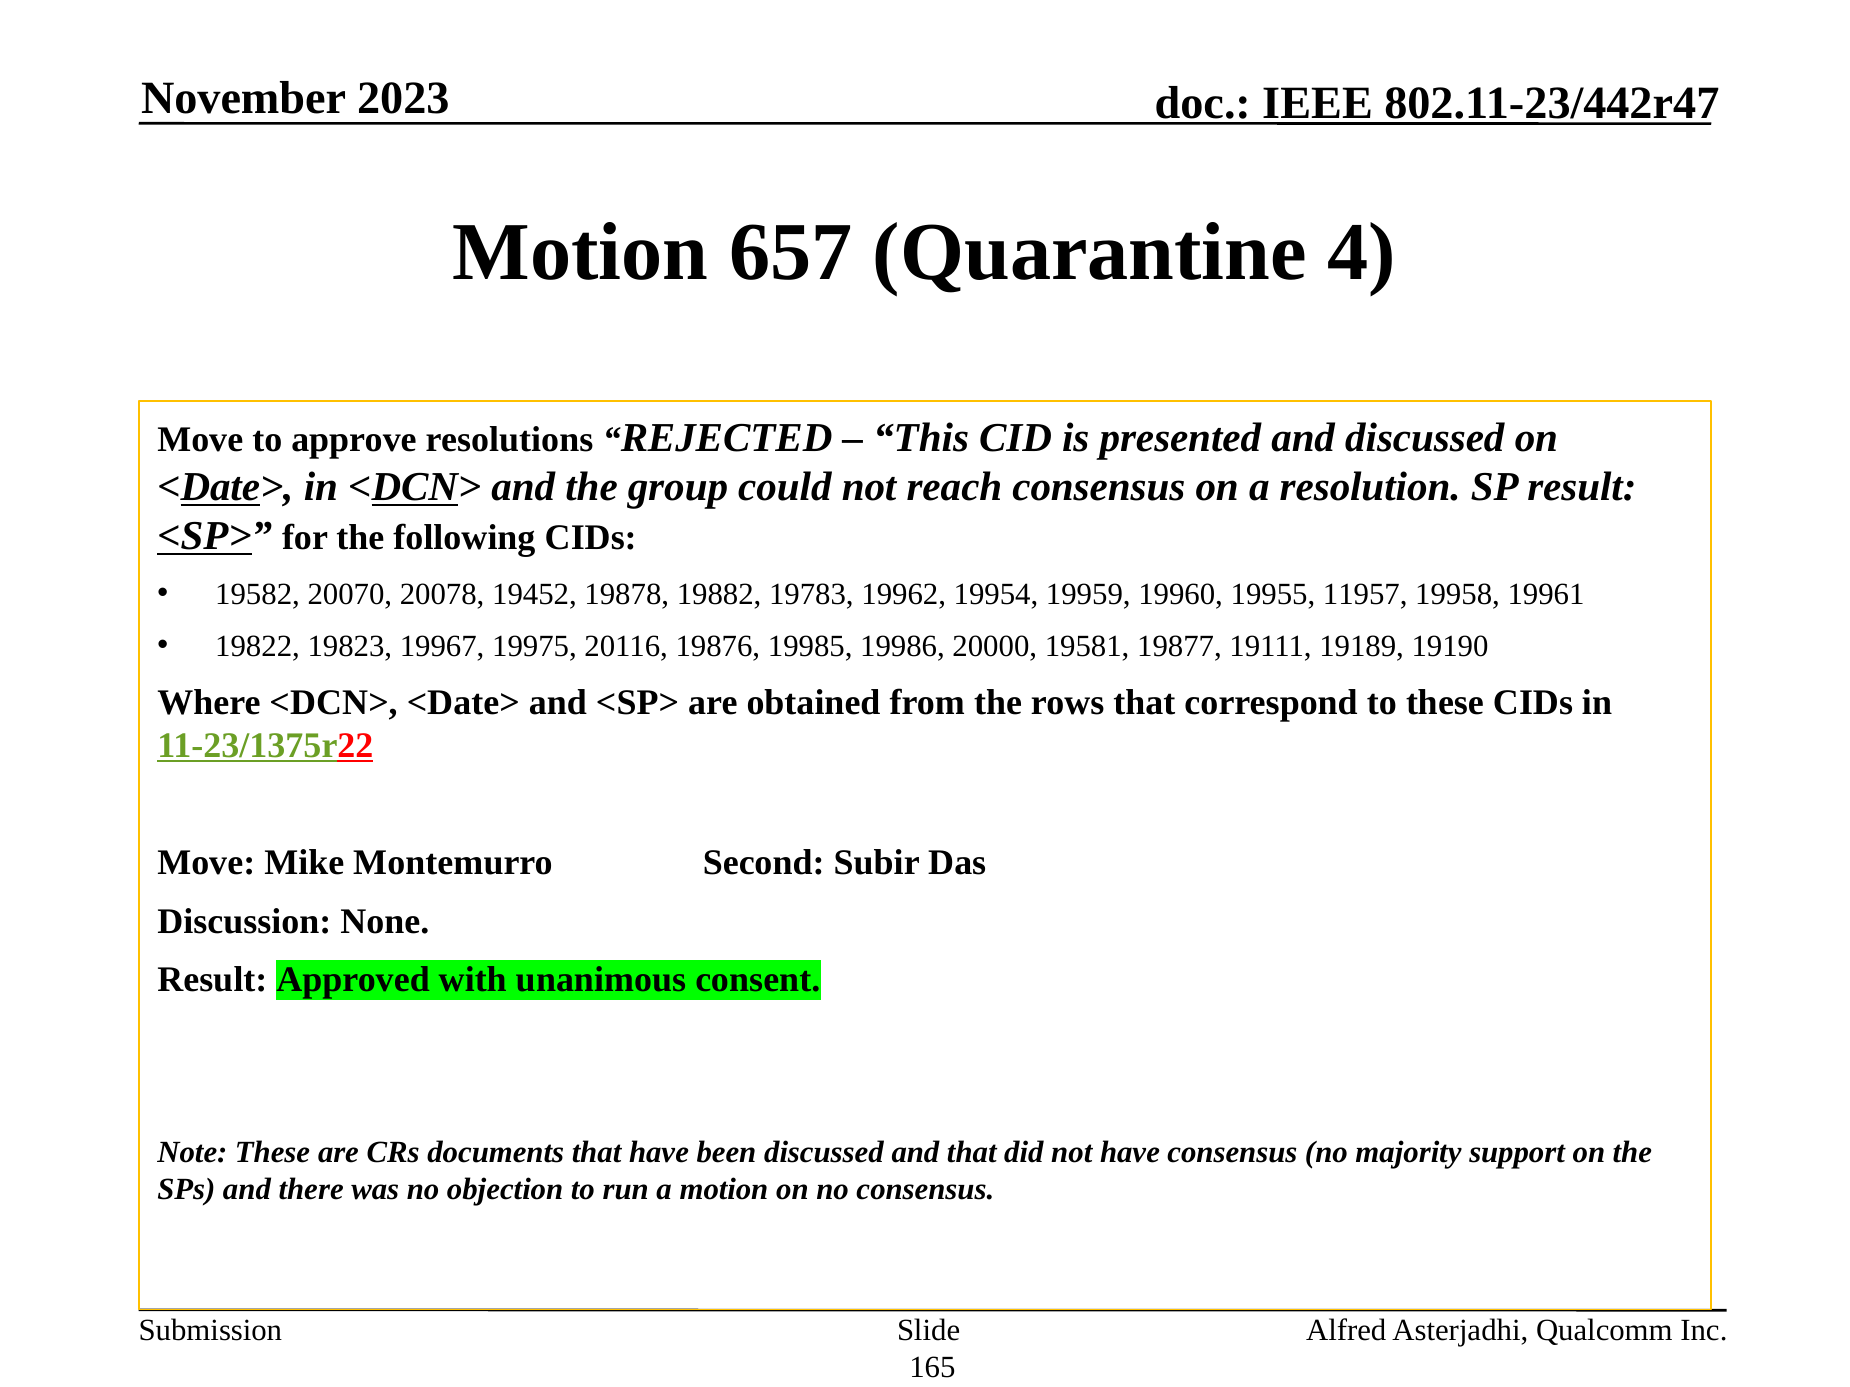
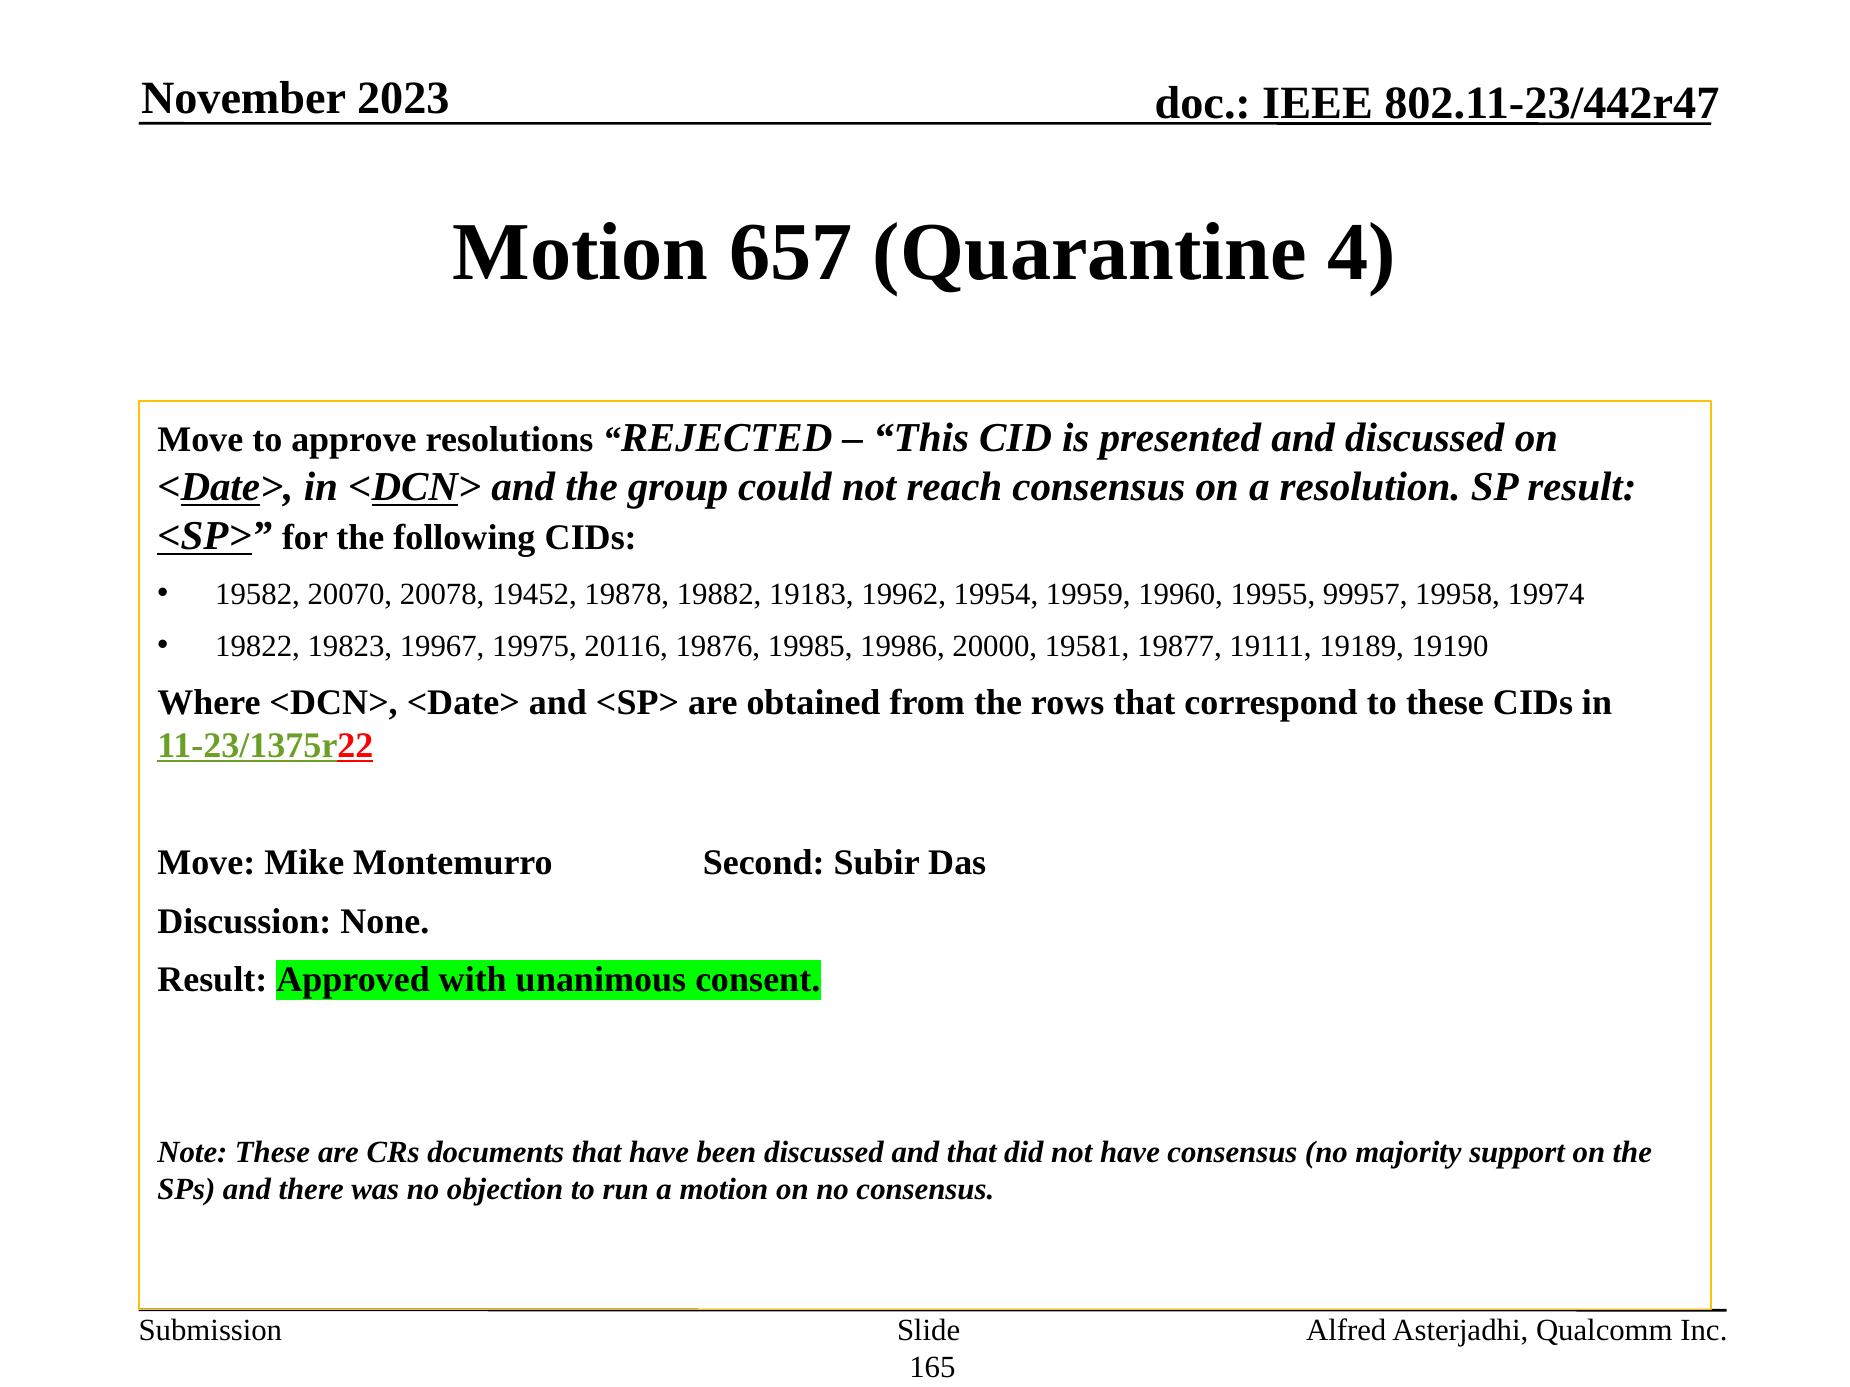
19783: 19783 -> 19183 (811, 594)
11957: 11957 -> 99957 (1365, 594)
19961: 19961 -> 19974 (1546, 594)
